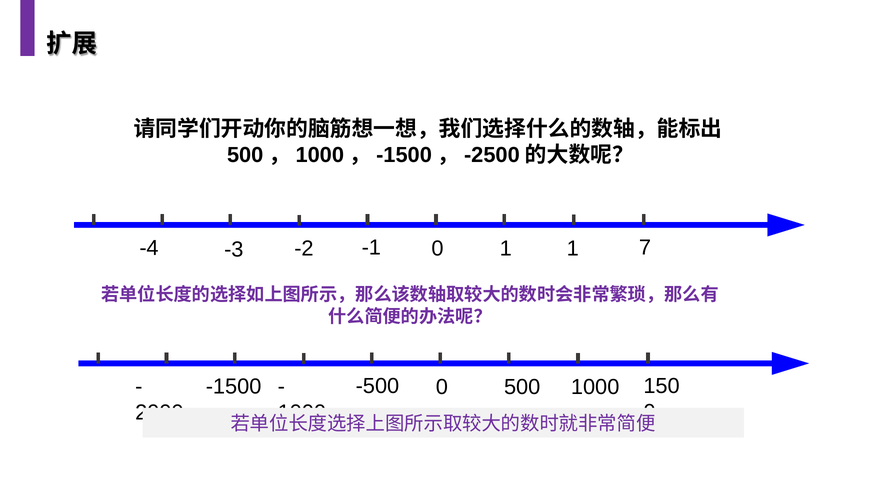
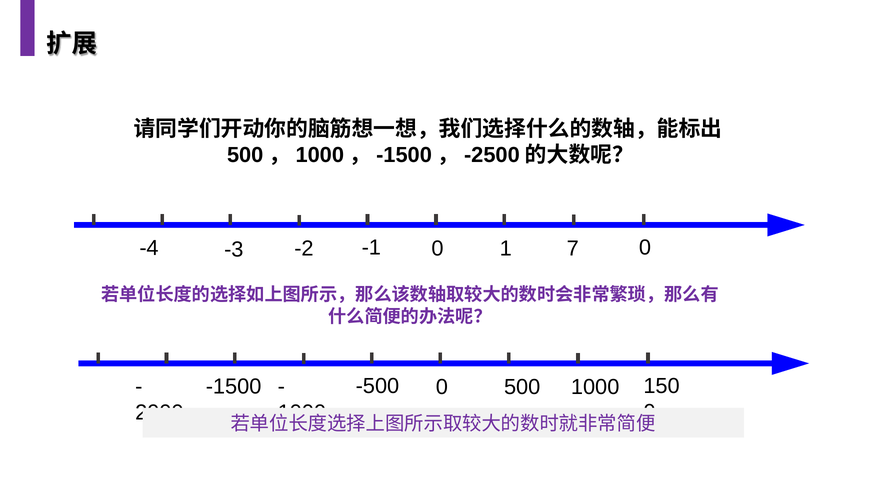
0 1: 1 -> 7 (573, 249)
1 7: 7 -> 0 (645, 248)
